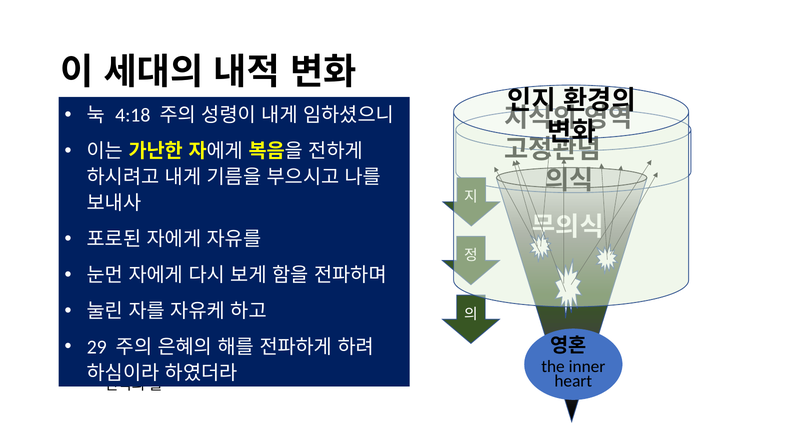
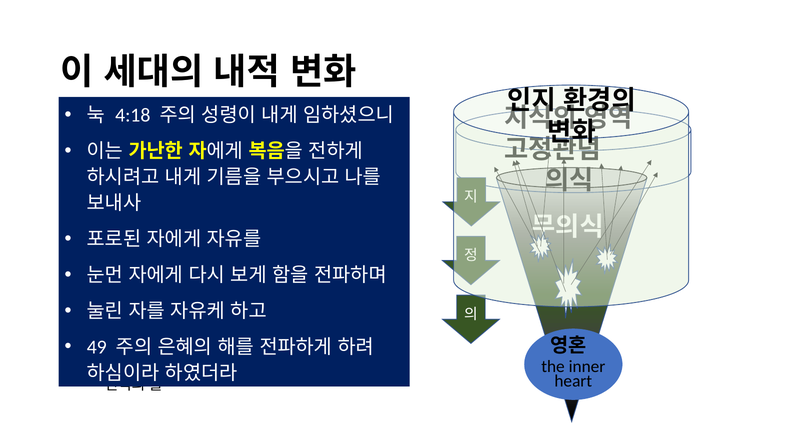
29: 29 -> 49 (97, 347)
